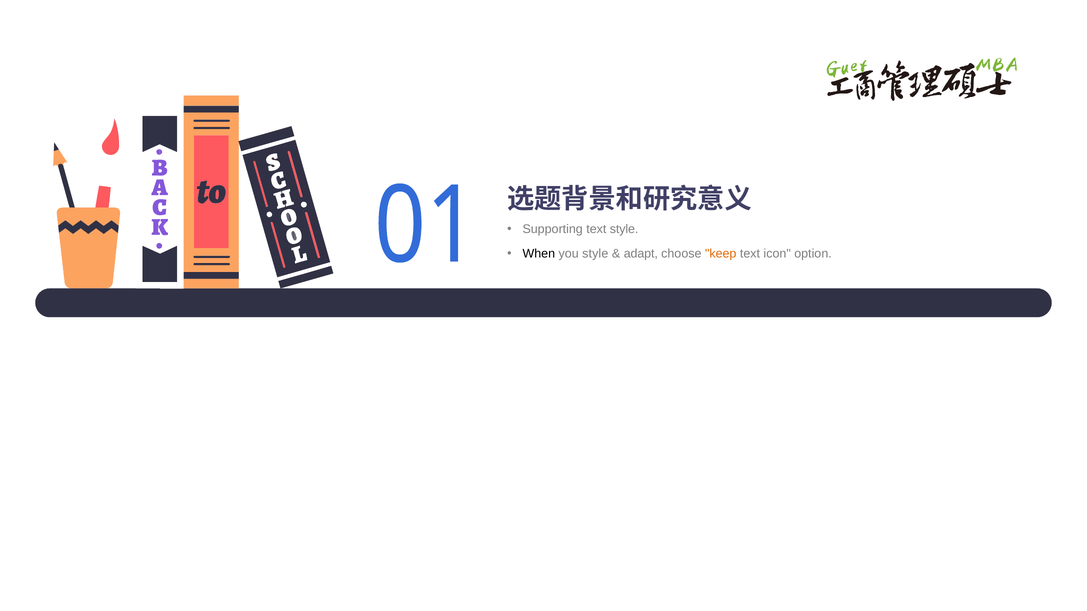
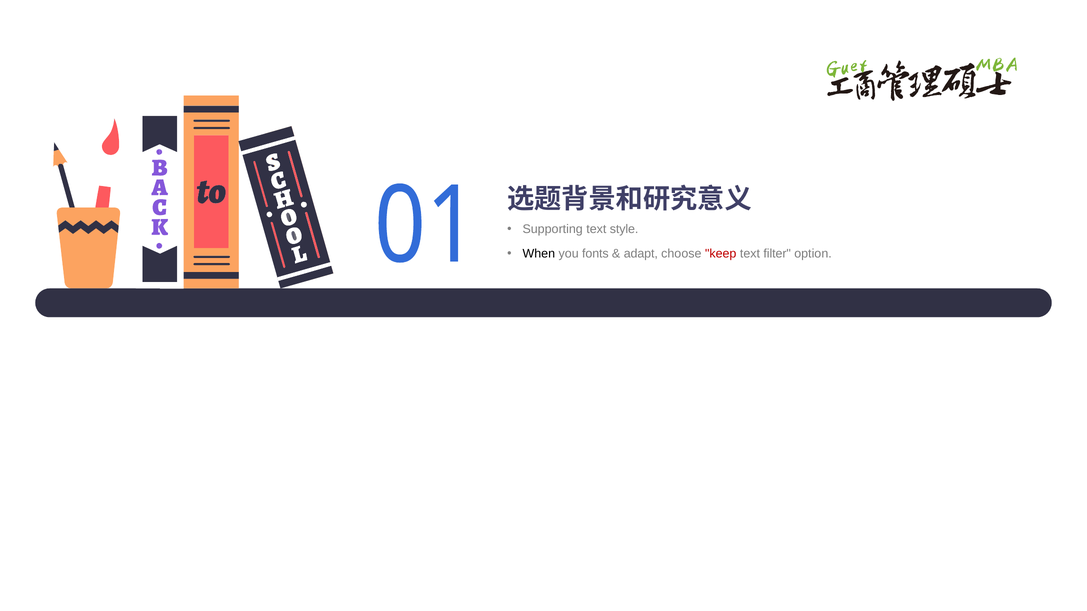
you style: style -> fonts (595, 254)
keep colour: orange -> red (721, 254)
icon: icon -> filter (777, 254)
